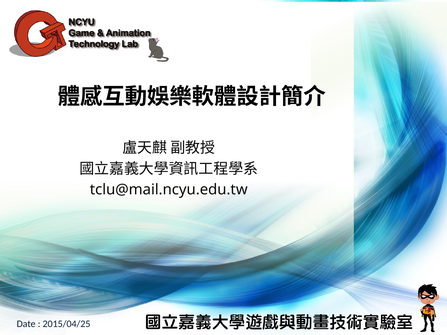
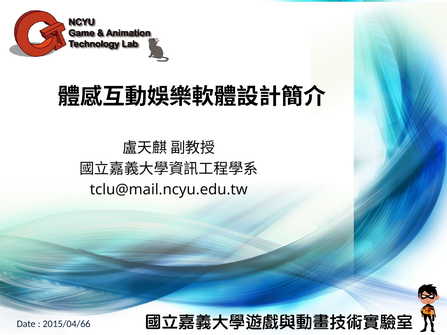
2015/04/25: 2015/04/25 -> 2015/04/66 (67, 324)
